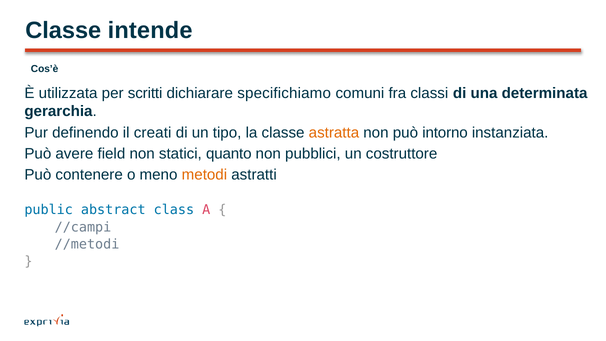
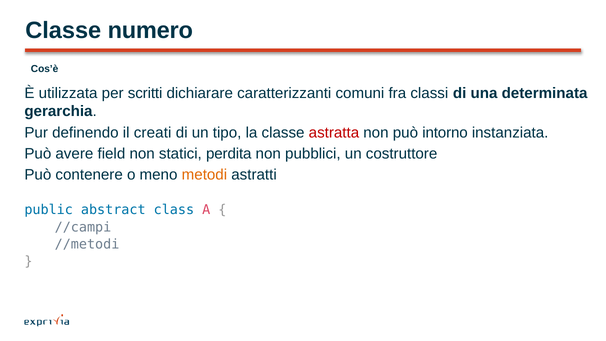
intende: intende -> numero (150, 31)
specifichiamo: specifichiamo -> caratterizzanti (284, 93)
astratta colour: orange -> red (334, 132)
quanto: quanto -> perdita (229, 154)
